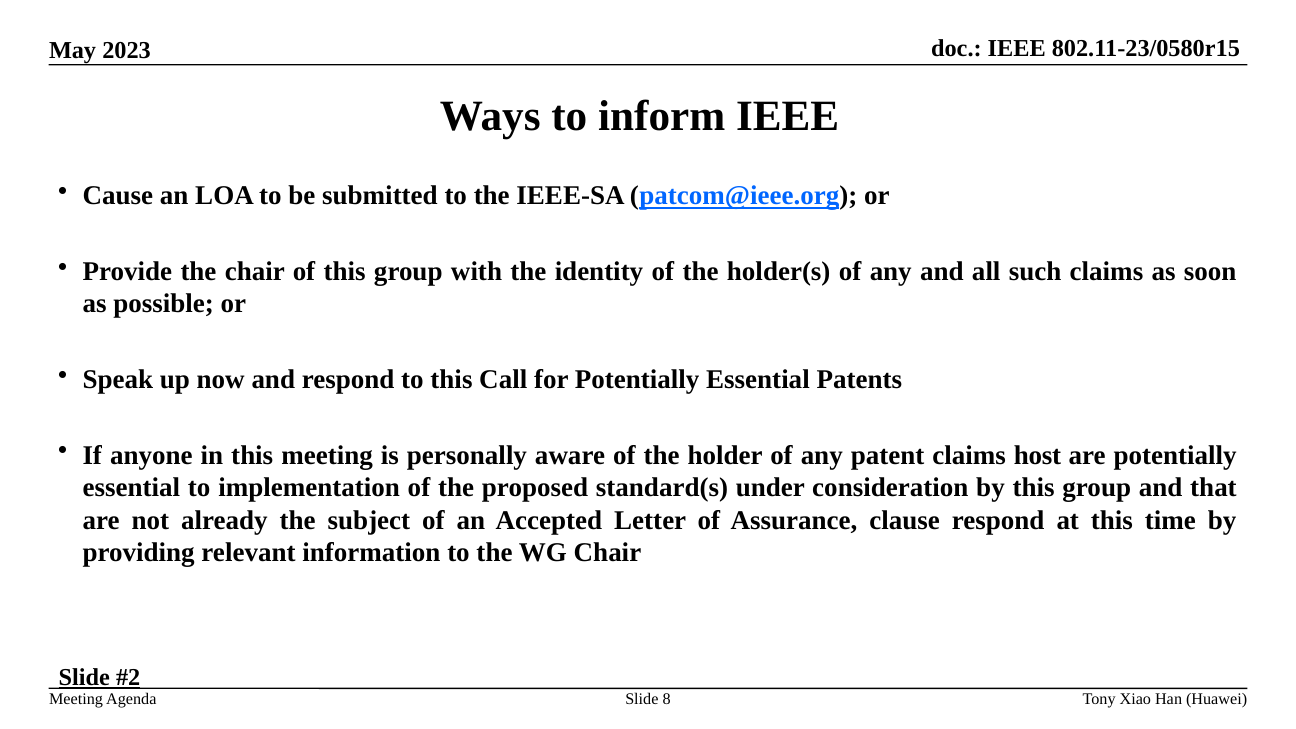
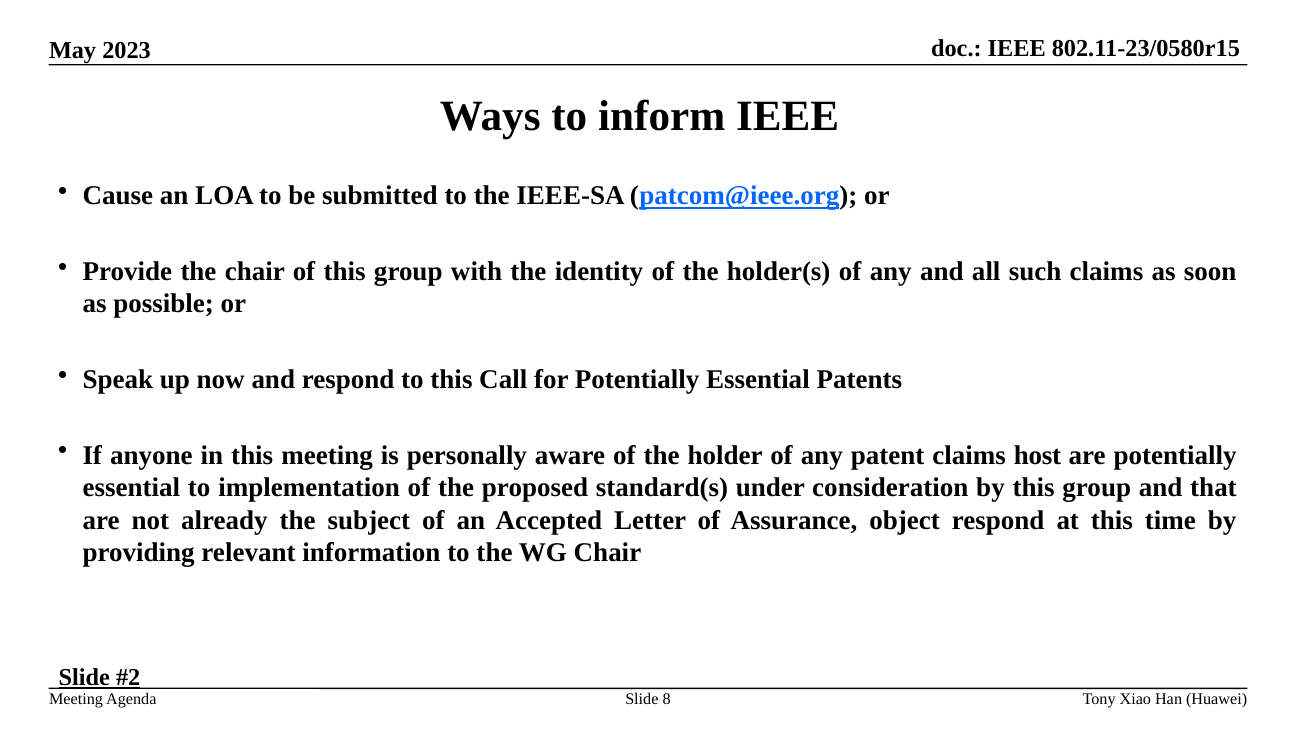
clause: clause -> object (905, 520)
